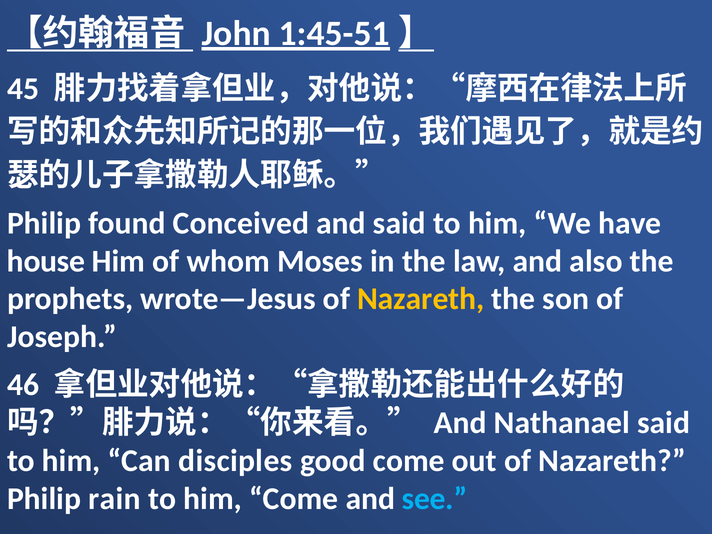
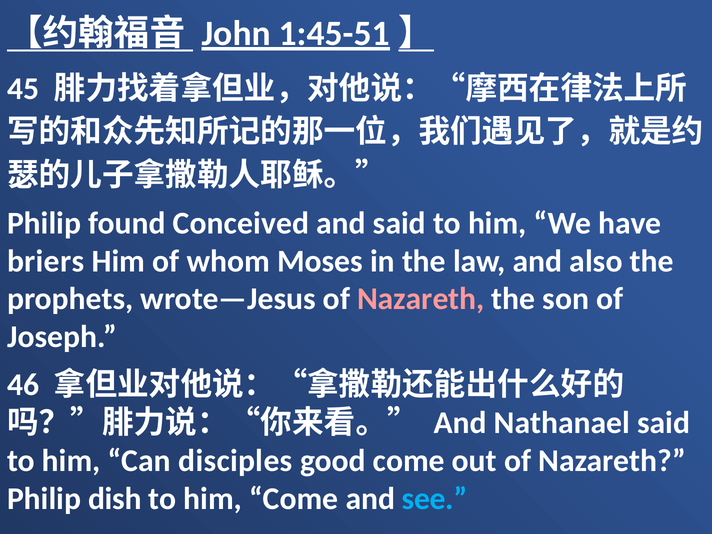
house: house -> briers (46, 261)
Nazareth colour: yellow -> pink (421, 299)
rain: rain -> dish (115, 499)
